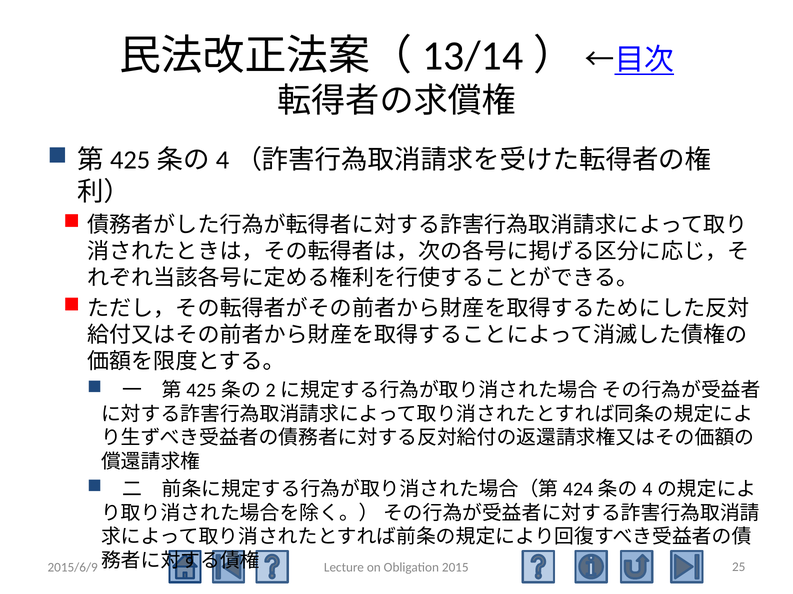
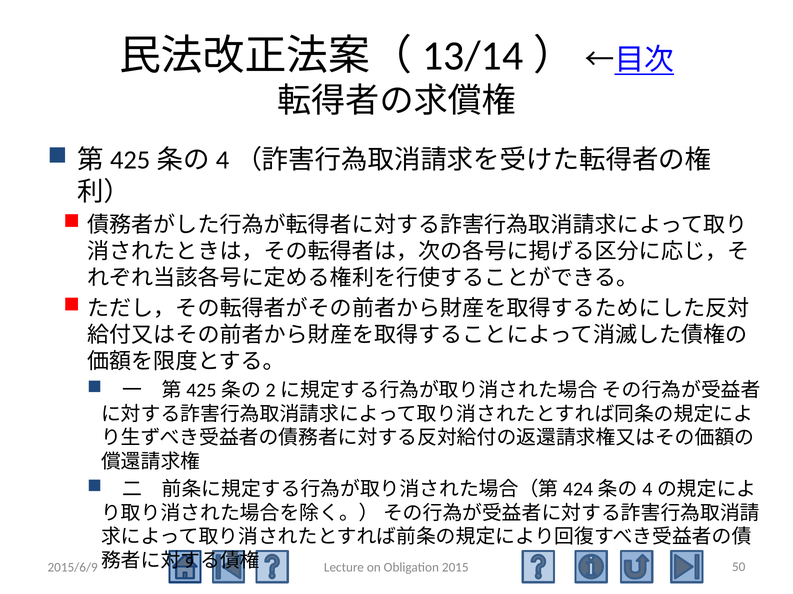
25: 25 -> 50 (739, 568)
